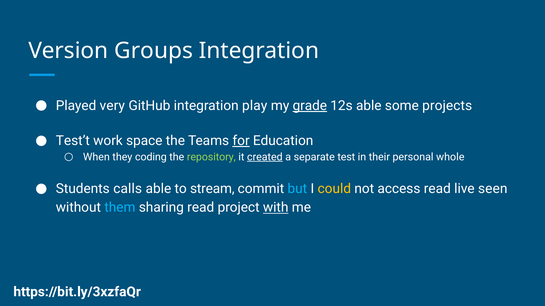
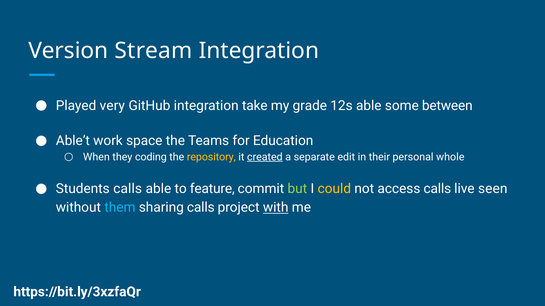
Groups: Groups -> Stream (154, 51)
play: play -> take (255, 106)
grade underline: present -> none (310, 106)
projects: projects -> between (447, 106)
Test’t: Test’t -> Able’t (73, 141)
for underline: present -> none (241, 141)
repository colour: light green -> yellow (211, 157)
test: test -> edit (346, 157)
stream: stream -> feature (212, 189)
but colour: light blue -> light green (297, 189)
access read: read -> calls (437, 189)
sharing read: read -> calls (201, 208)
